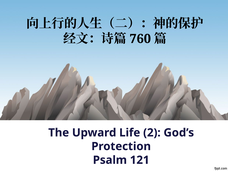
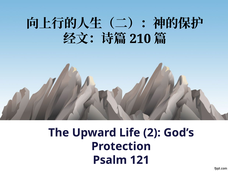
760: 760 -> 210 (140, 39)
